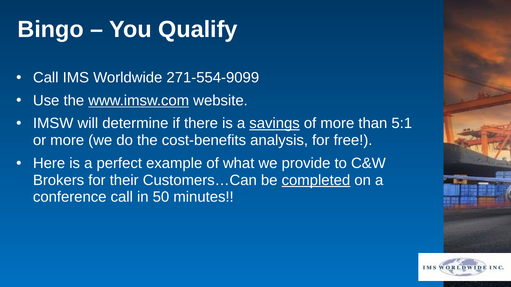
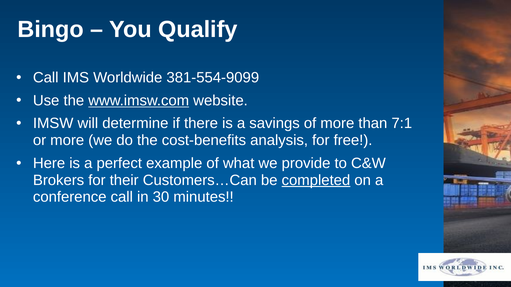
271-554-9099: 271-554-9099 -> 381-554-9099 (213, 78)
savings underline: present -> none (275, 124)
5:1: 5:1 -> 7:1 (402, 124)
50: 50 -> 30 (161, 197)
